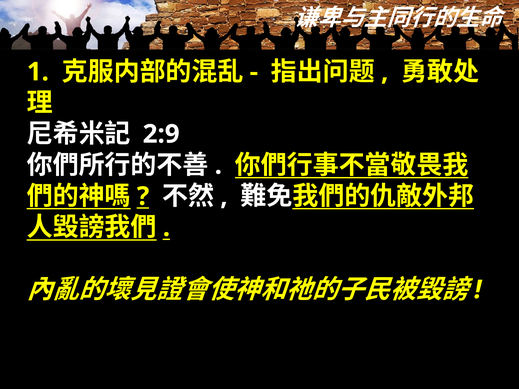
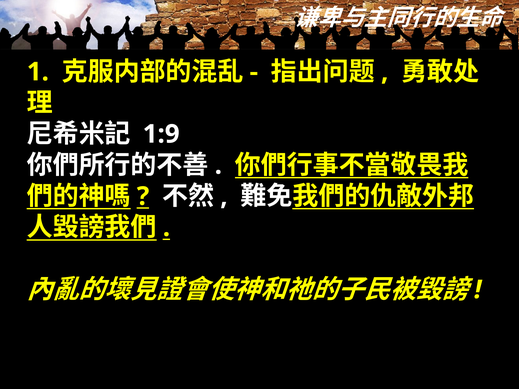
2:9: 2:9 -> 1:9 (161, 134)
